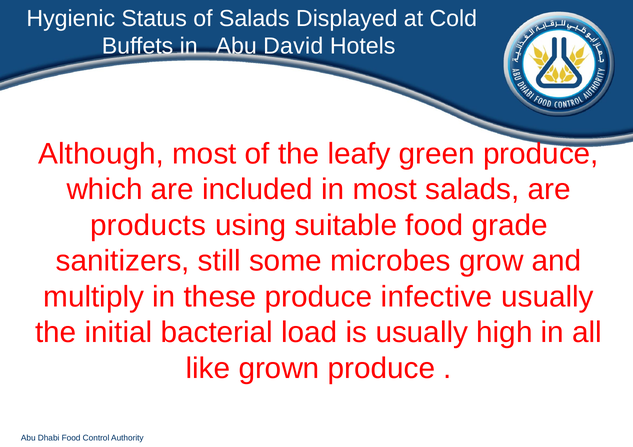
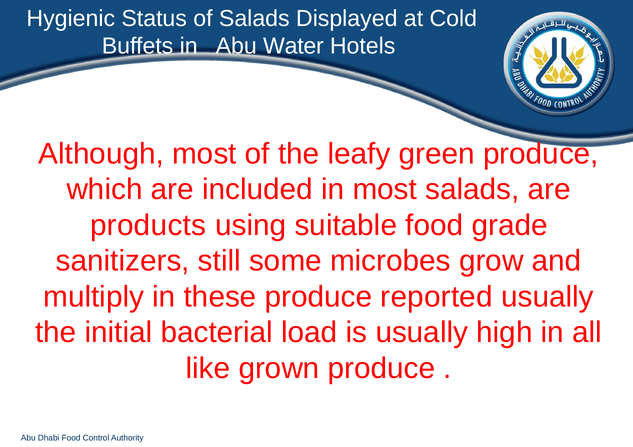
David: David -> Water (293, 46)
infective: infective -> reported (437, 297)
